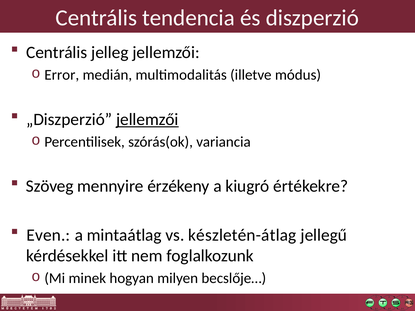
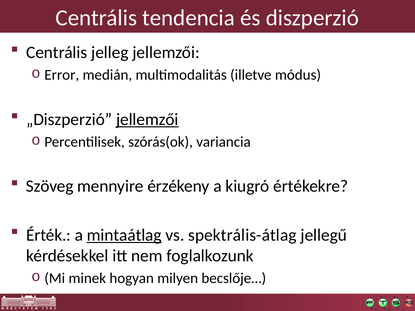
Even: Even -> Érték (49, 235)
mintaátlag underline: none -> present (124, 235)
készletén-átlag: készletén-átlag -> spektrális-átlag (242, 235)
